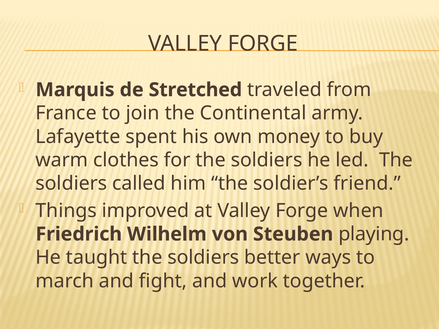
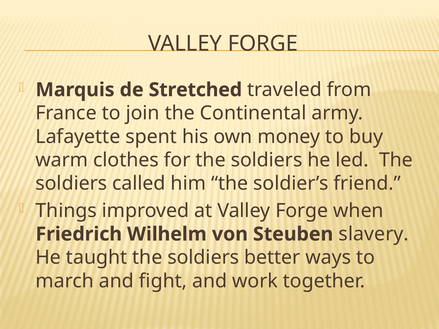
playing: playing -> slavery (374, 234)
